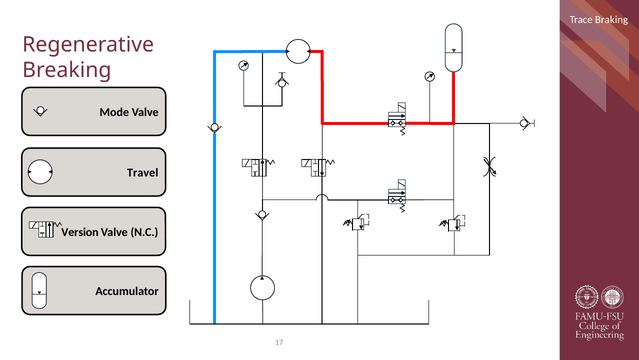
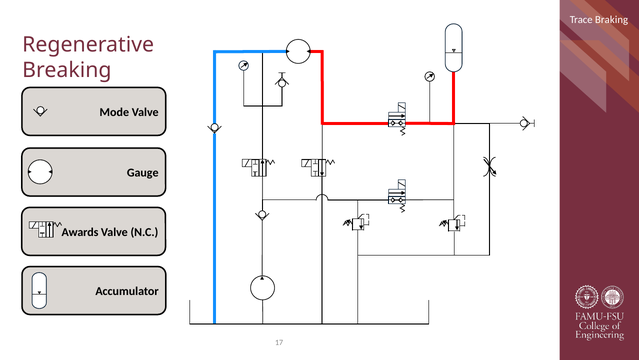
Travel: Travel -> Gauge (143, 173)
Version: Version -> Awards (80, 232)
